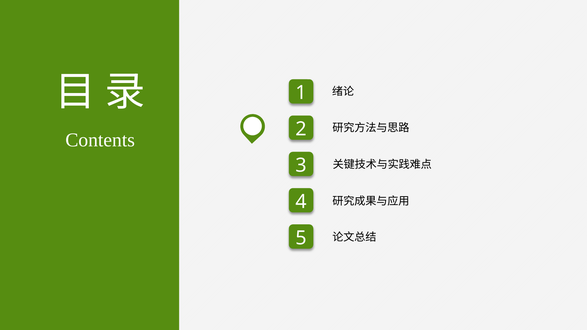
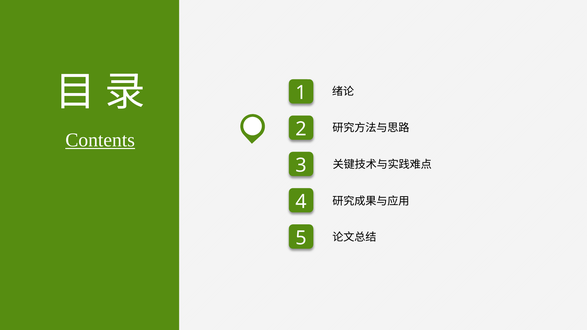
Contents underline: none -> present (100, 140)
